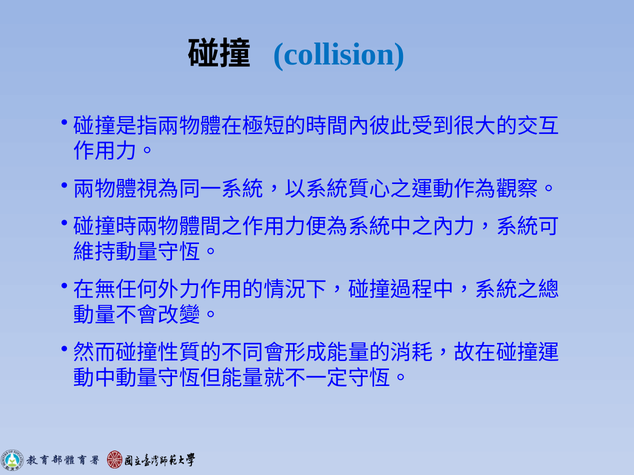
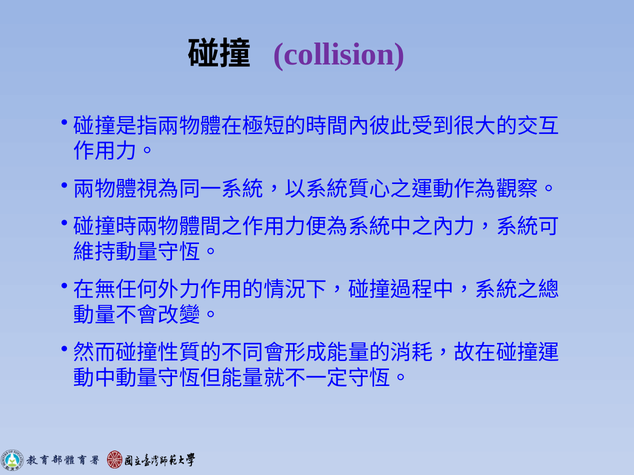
collision colour: blue -> purple (339, 54)
